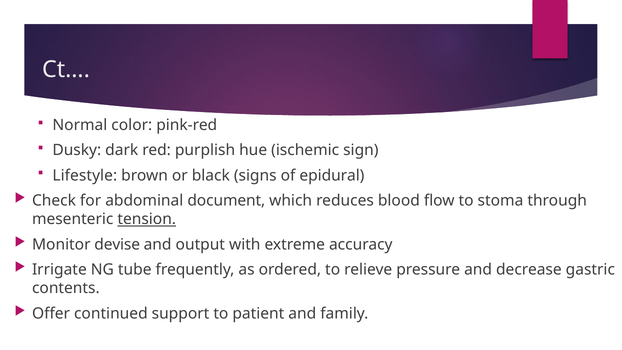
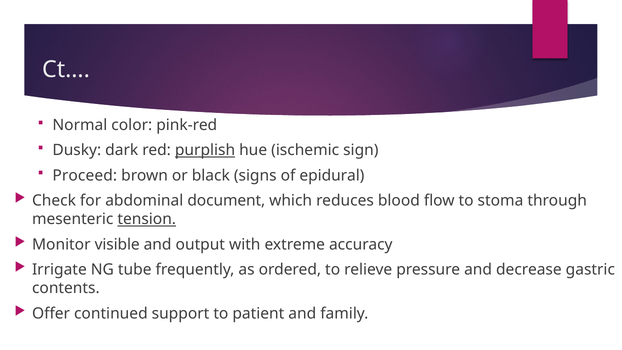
purplish underline: none -> present (205, 150)
Lifestyle: Lifestyle -> Proceed (85, 175)
devise: devise -> visible (117, 244)
